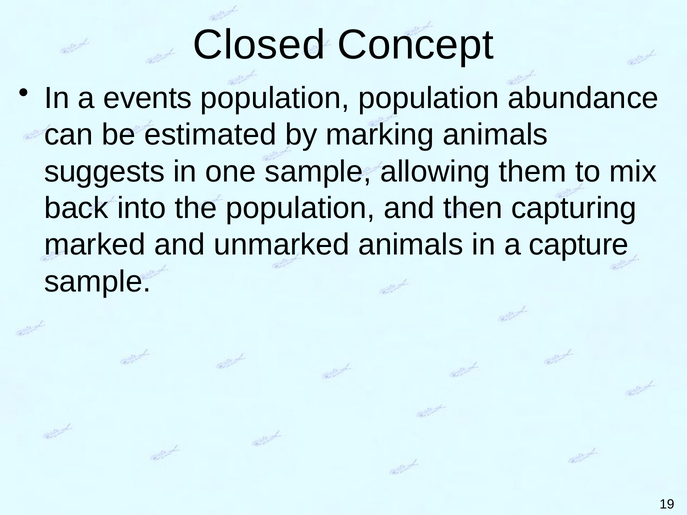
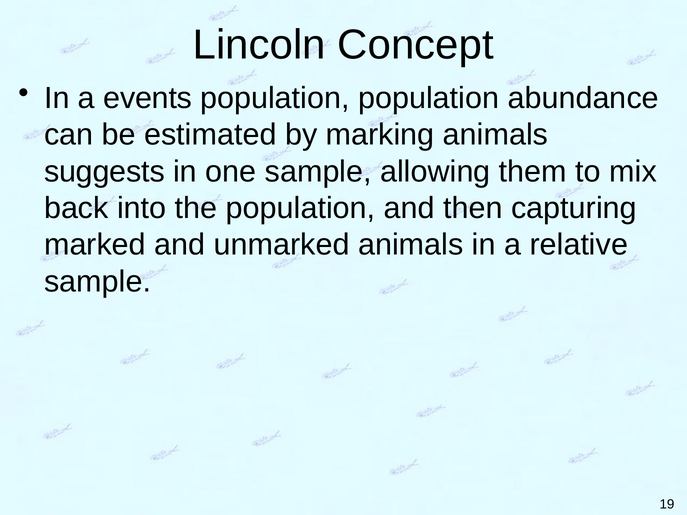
Closed: Closed -> Lincoln (259, 45)
capture: capture -> relative (579, 245)
